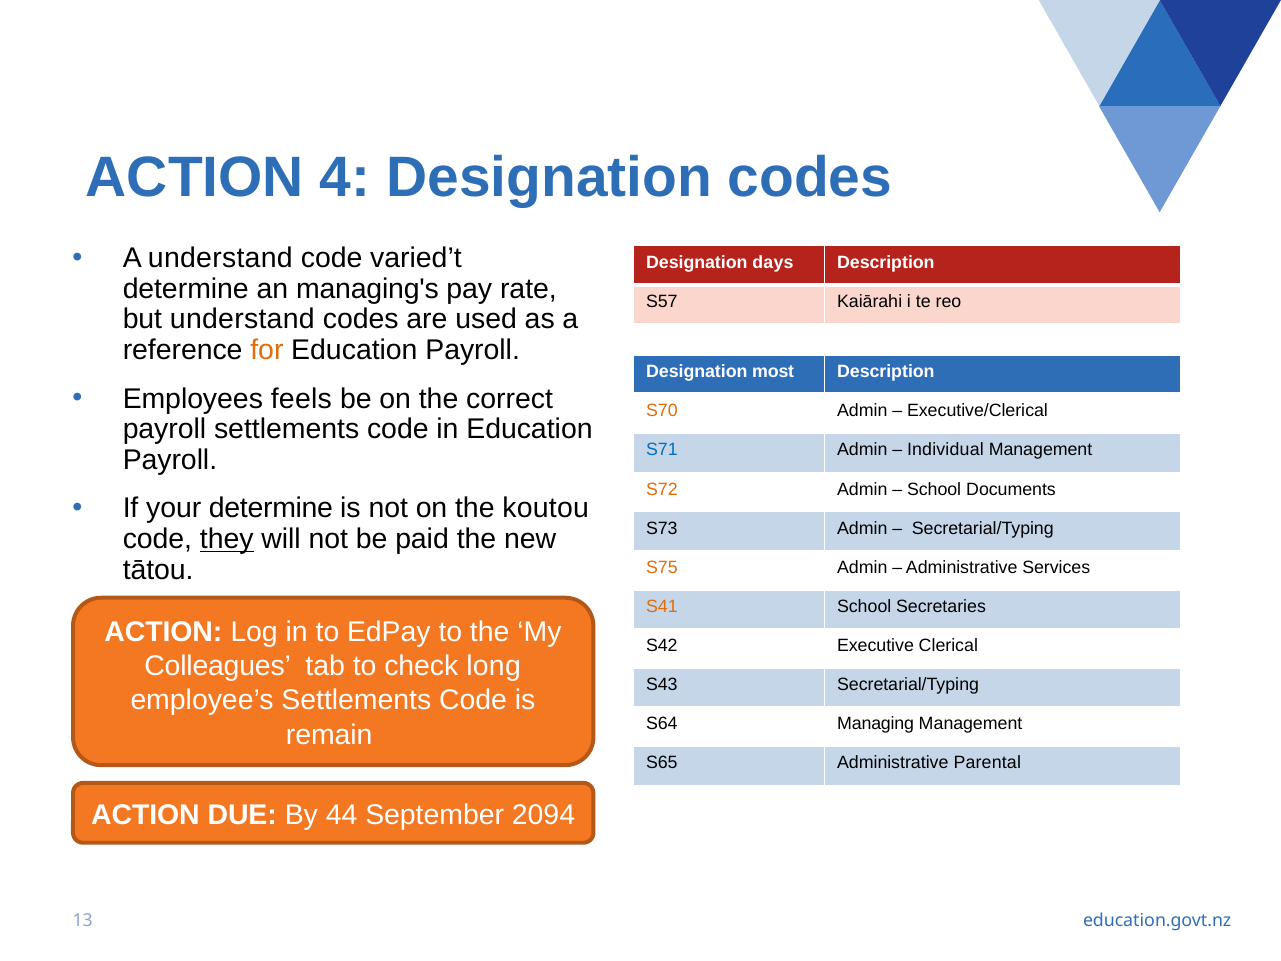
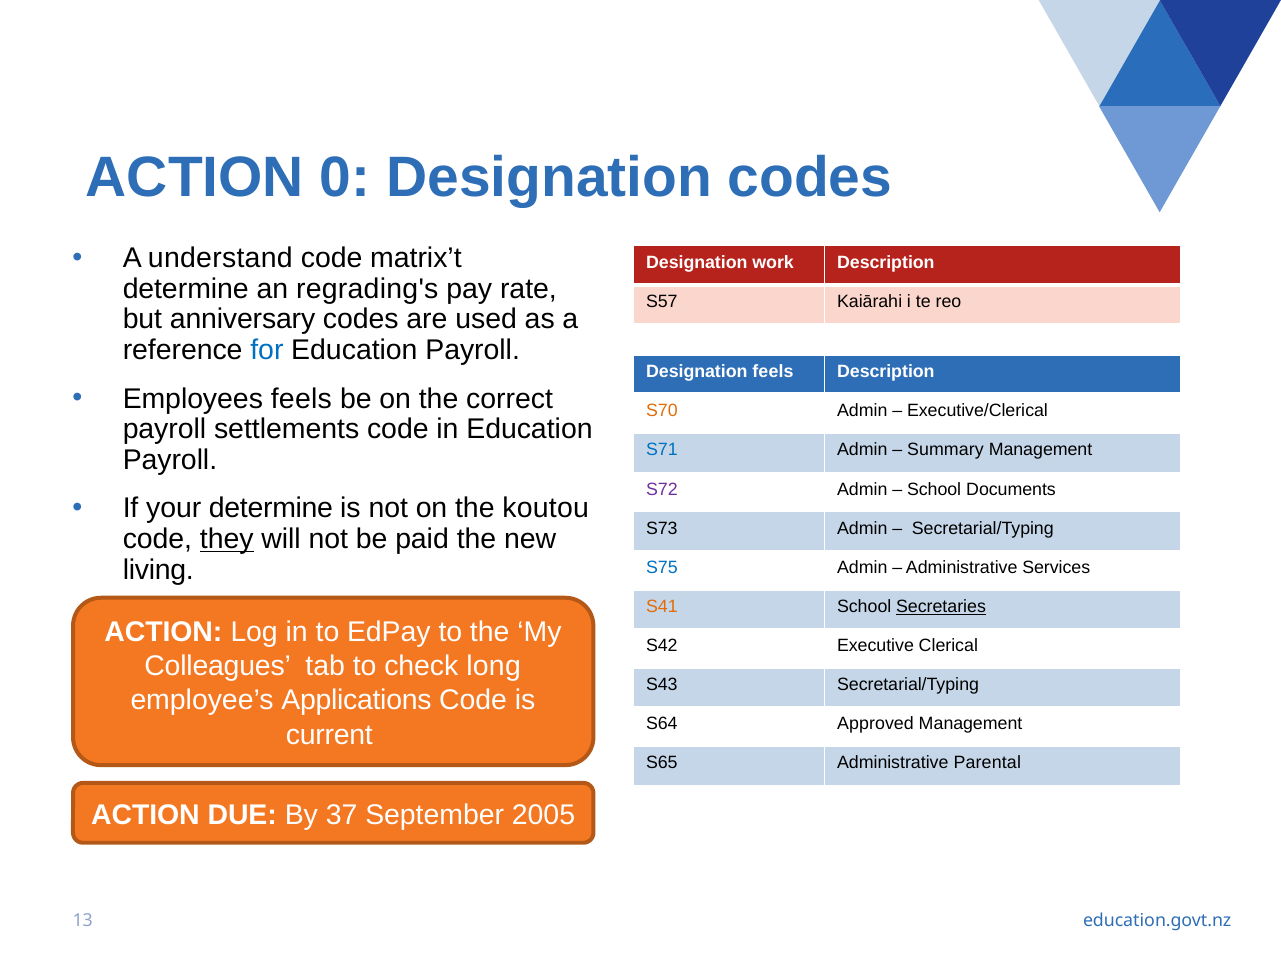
4: 4 -> 0 (345, 178)
varied’t: varied’t -> matrix’t (416, 258)
days: days -> work (773, 262)
managing's: managing's -> regrading's (367, 289)
but understand: understand -> anniversary (243, 319)
for colour: orange -> blue (267, 350)
Designation most: most -> feels (773, 372)
Individual: Individual -> Summary (945, 450)
S72 colour: orange -> purple (662, 489)
tātou: tātou -> living (158, 570)
S75 colour: orange -> blue (662, 567)
Secretaries underline: none -> present (941, 606)
employee’s Settlements: Settlements -> Applications (356, 700)
Managing: Managing -> Approved (876, 724)
remain: remain -> current (329, 734)
44: 44 -> 37 (342, 815)
2094: 2094 -> 2005 (543, 815)
